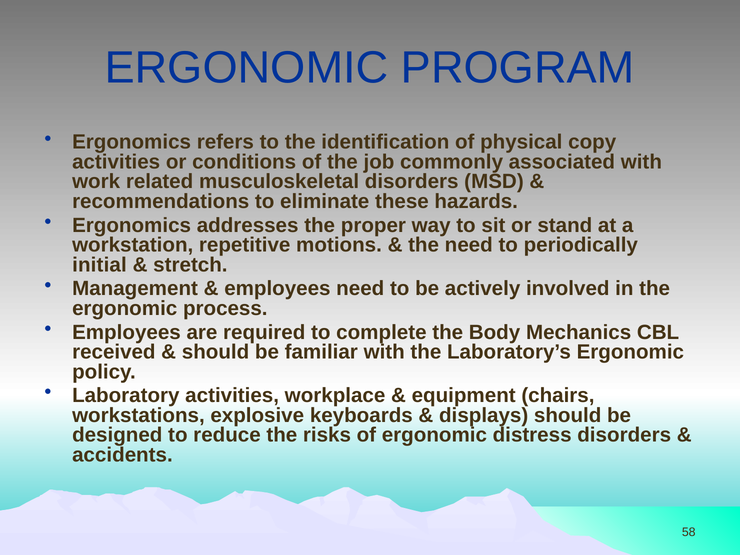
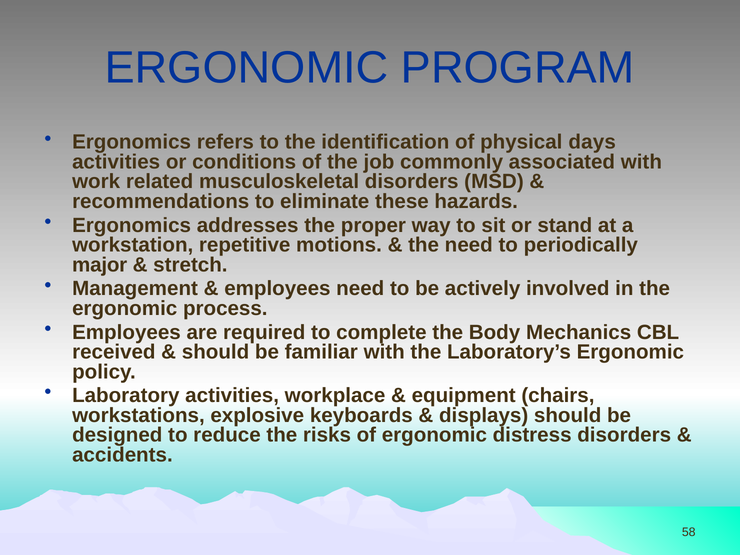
copy: copy -> days (592, 142)
initial: initial -> major (100, 265)
